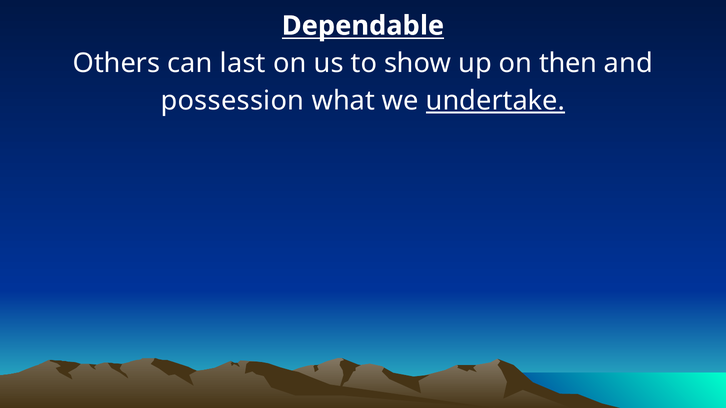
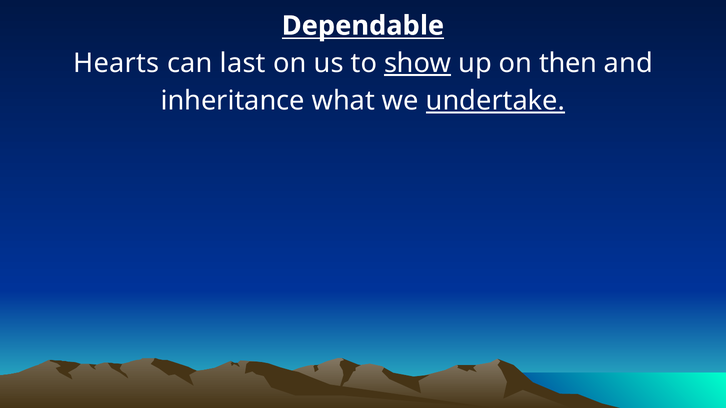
Others: Others -> Hearts (116, 63)
show underline: none -> present (418, 63)
possession: possession -> inheritance (233, 101)
